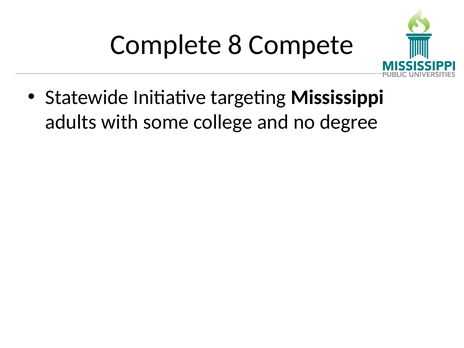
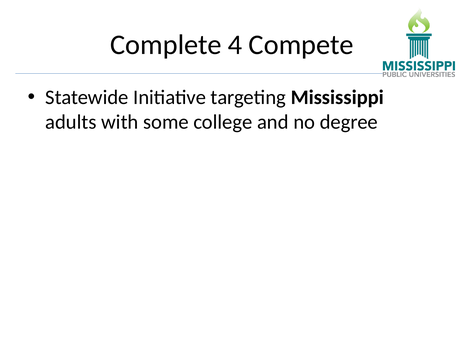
8: 8 -> 4 (235, 45)
